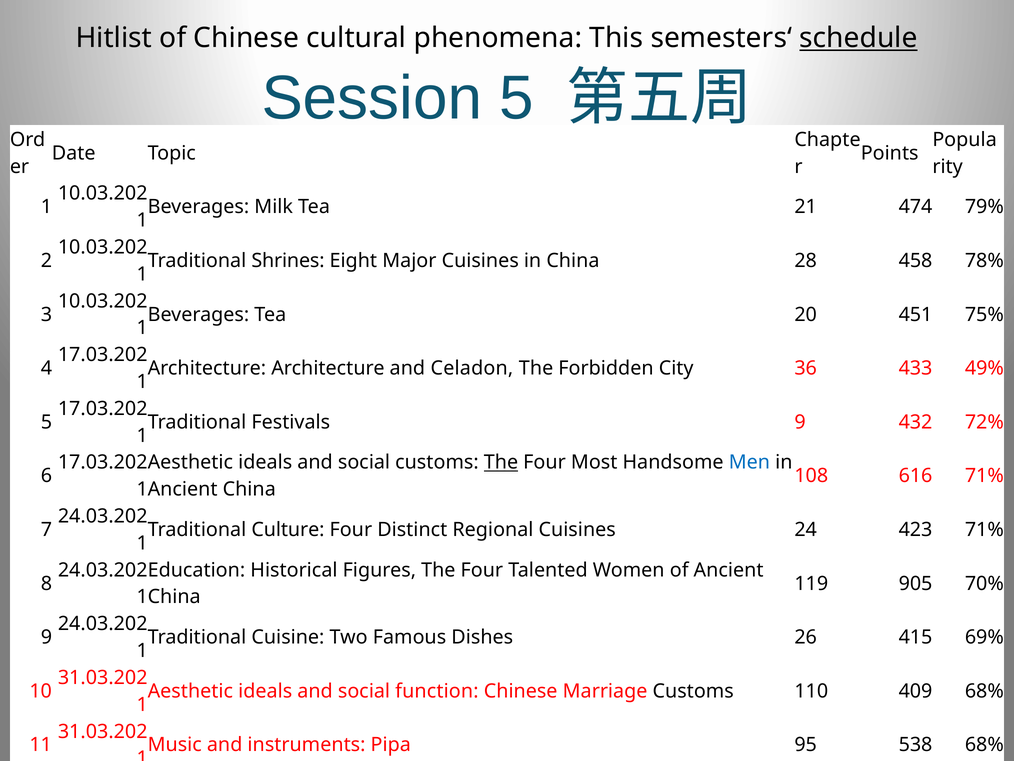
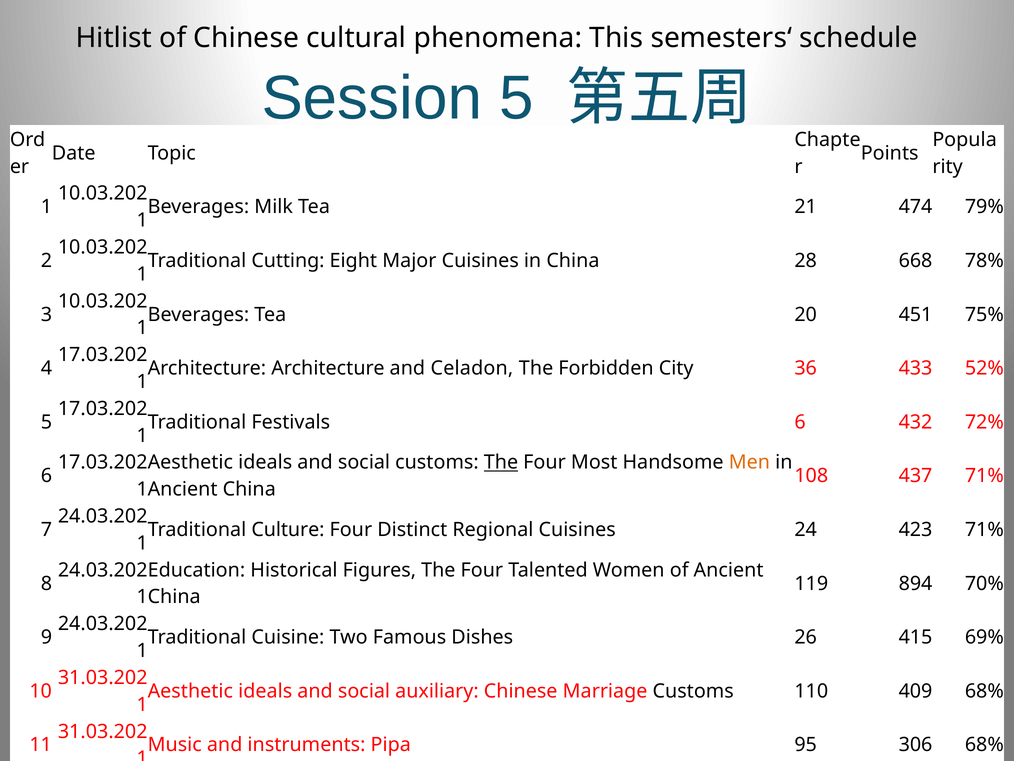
schedule underline: present -> none (858, 38)
Traditional Shrines: Shrines -> Cutting (288, 261)
458: 458 -> 668 (916, 261)
433 49%: 49% -> 52% (984, 368)
Festivals 9: 9 -> 6 (800, 422)
Men colour: blue -> orange (749, 462)
616: 616 -> 437 (916, 476)
905: 905 -> 894 (916, 583)
function: function -> auxiliary (437, 691)
95 538: 538 -> 306 (916, 744)
